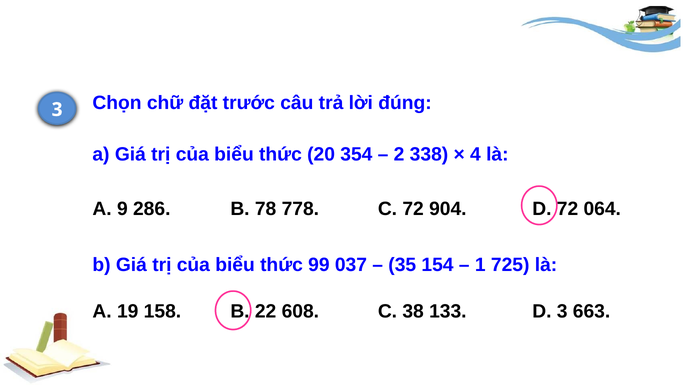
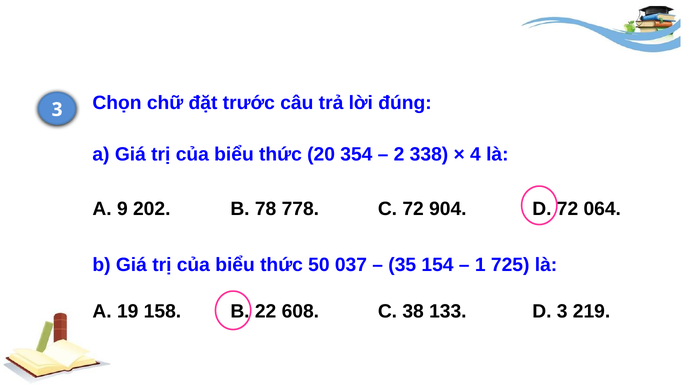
286: 286 -> 202 (152, 209)
99: 99 -> 50 (319, 265)
663: 663 -> 219 (592, 311)
